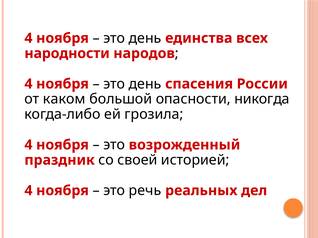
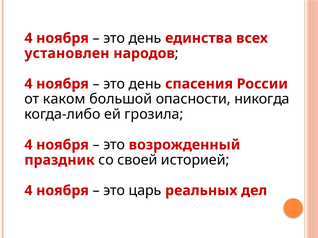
народности: народности -> установлен (67, 53)
речь: речь -> царь (145, 191)
